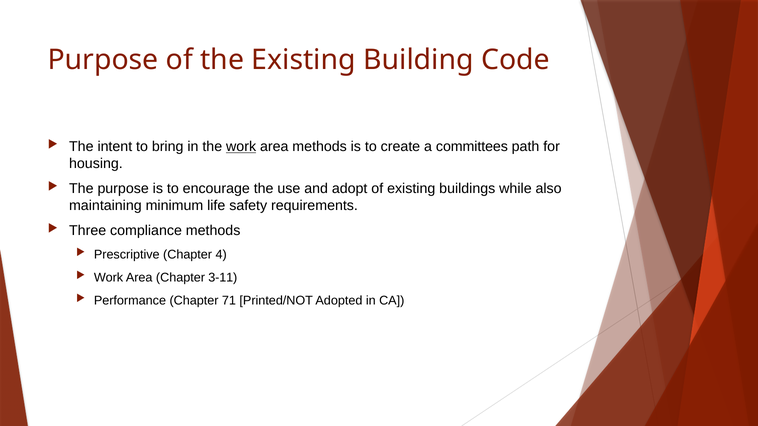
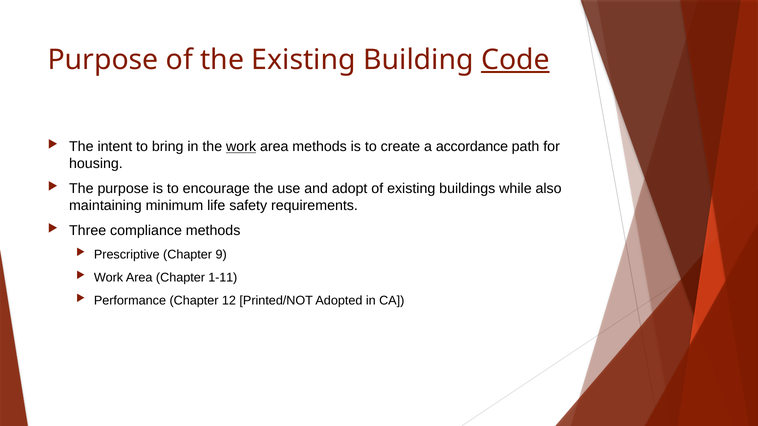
Code underline: none -> present (515, 60)
committees: committees -> accordance (472, 147)
4: 4 -> 9 (221, 255)
3-11: 3-11 -> 1-11 (223, 278)
71: 71 -> 12 (229, 301)
